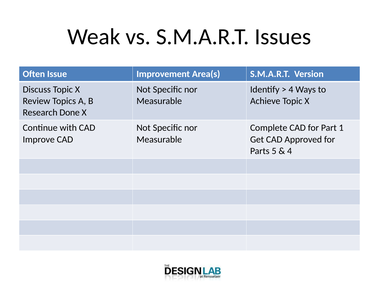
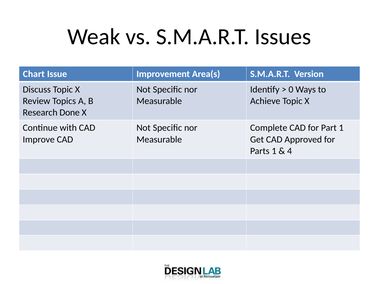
Often: Often -> Chart (34, 74)
4: 4 -> 0 (291, 89)
Parts 5: 5 -> 1 (274, 151)
